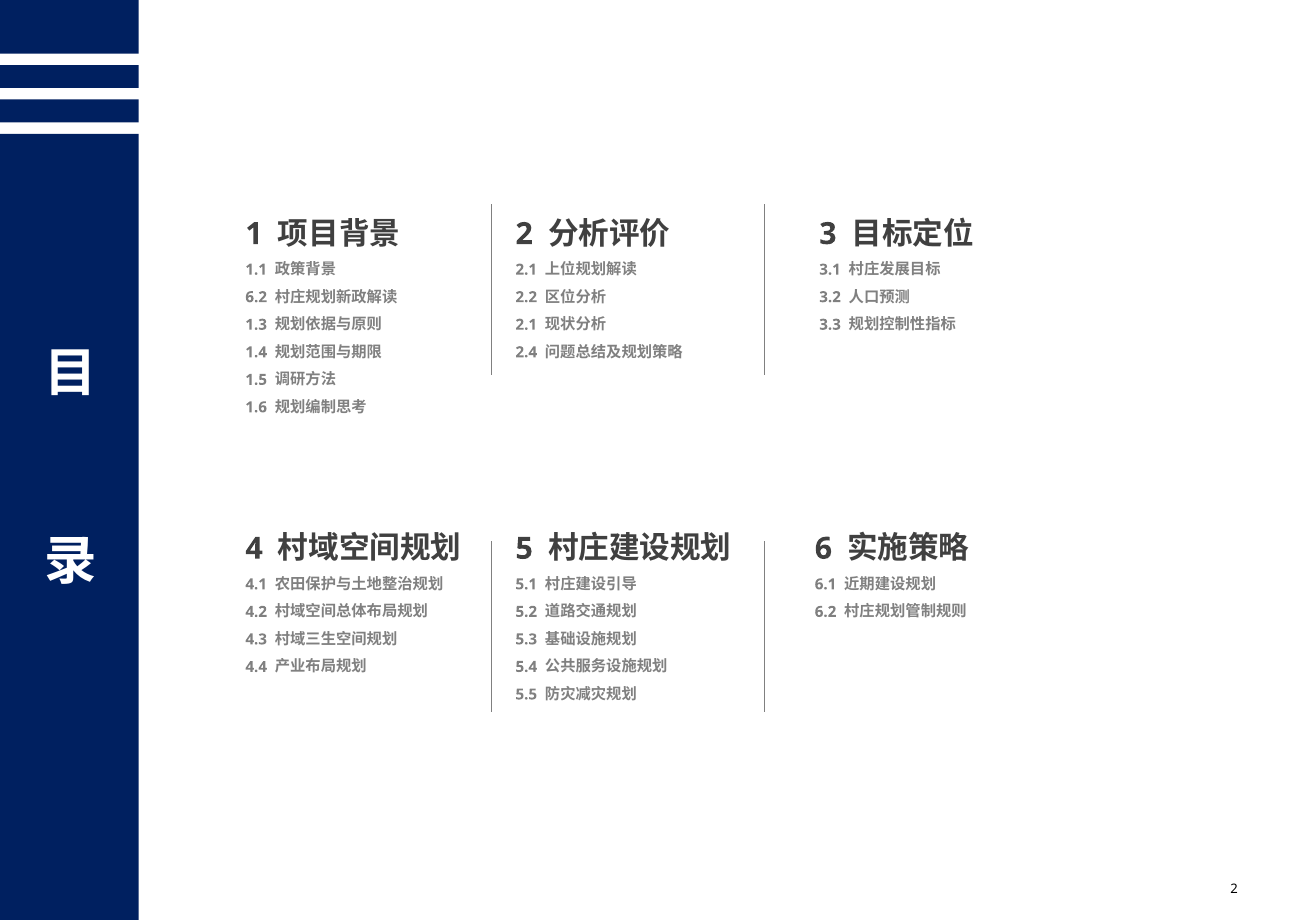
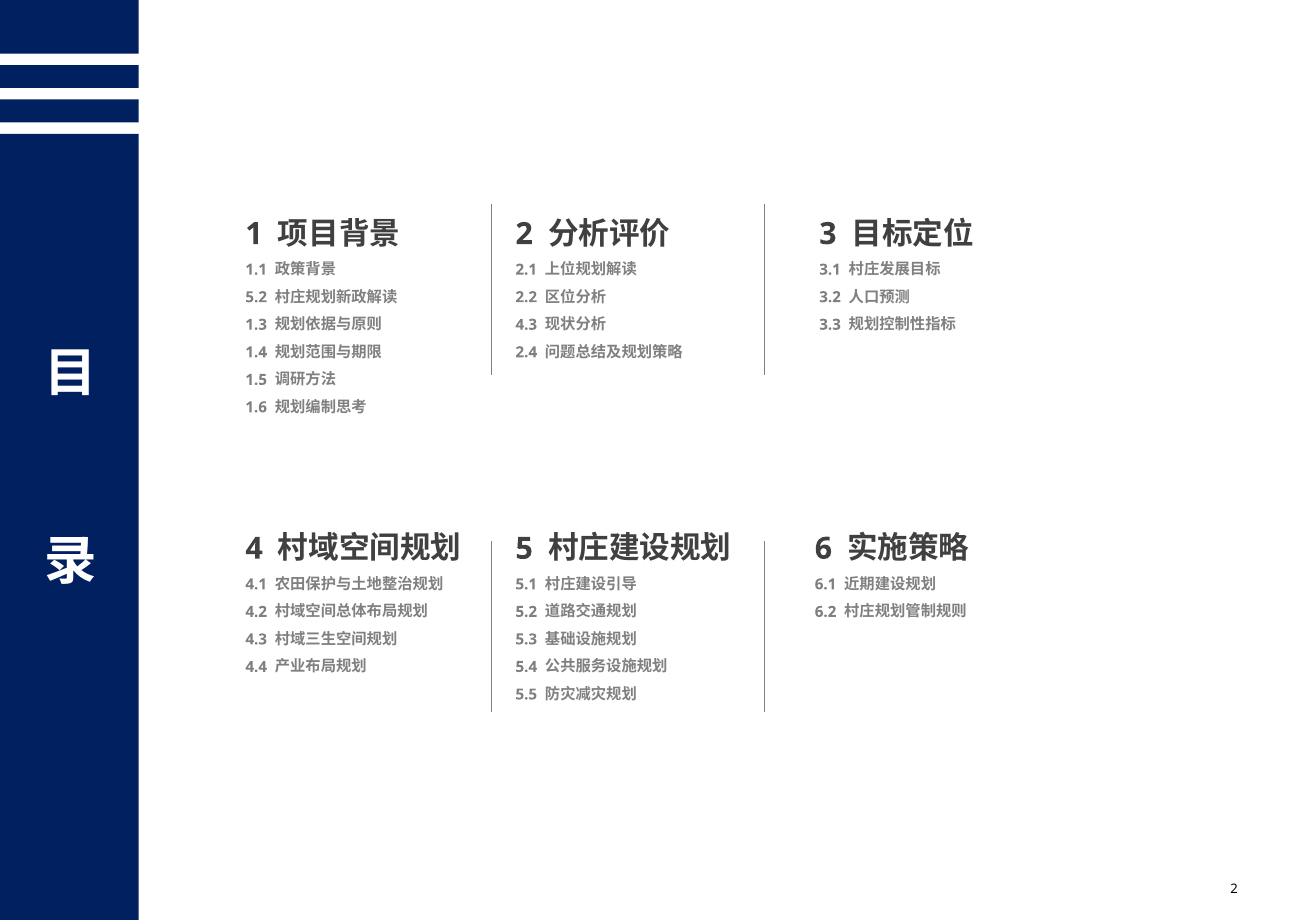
6.2: 6.2 -> 5.2 (256, 297)
2.1: 2.1 -> 4.3 (526, 325)
